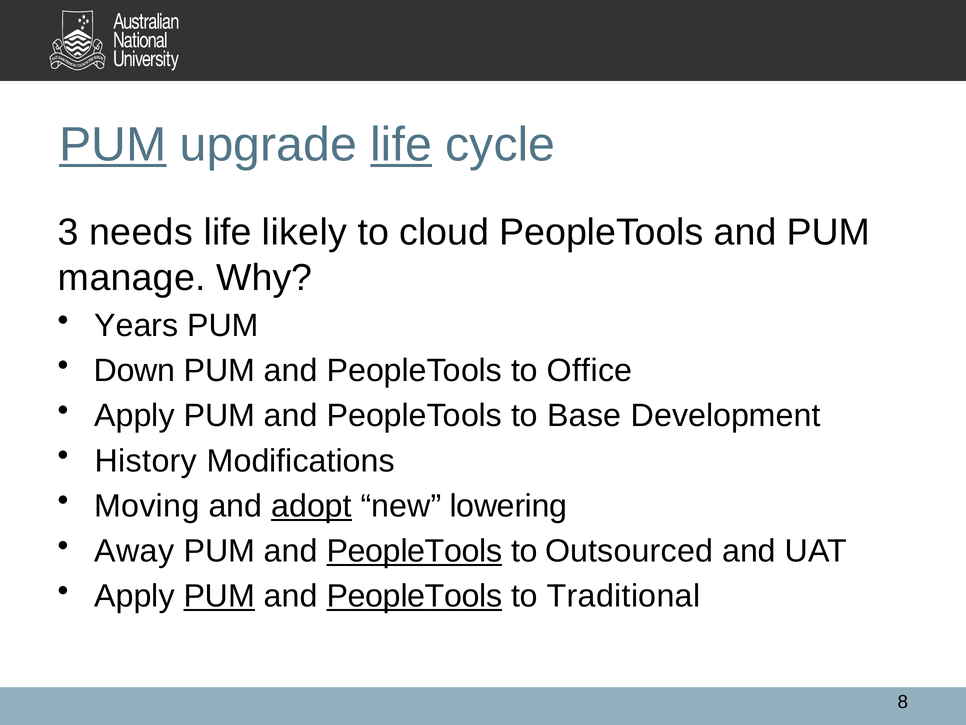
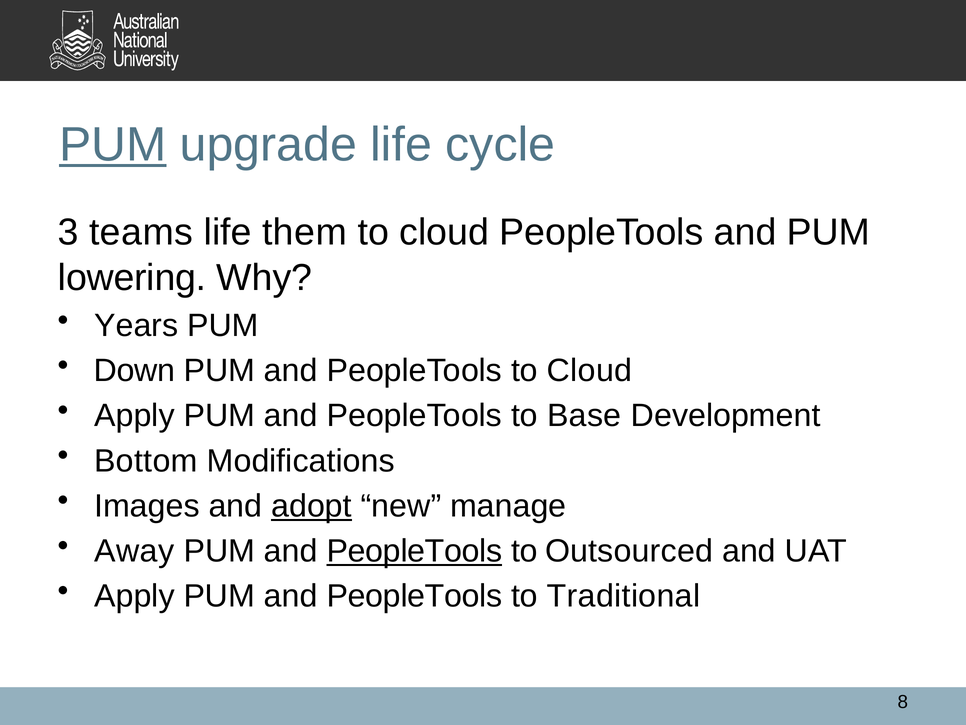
life underline: present -> none (401, 144)
needs: needs -> teams (141, 232)
likely: likely -> them (305, 232)
manage: manage -> lowering (132, 277)
PeopleTools to Office: Office -> Cloud (590, 370)
History: History -> Bottom (146, 461)
Moving: Moving -> Images (147, 506)
lowering: lowering -> manage (508, 506)
PUM underline: present -> none (219, 596)
PeopleTools underline: present -> none (415, 596)
